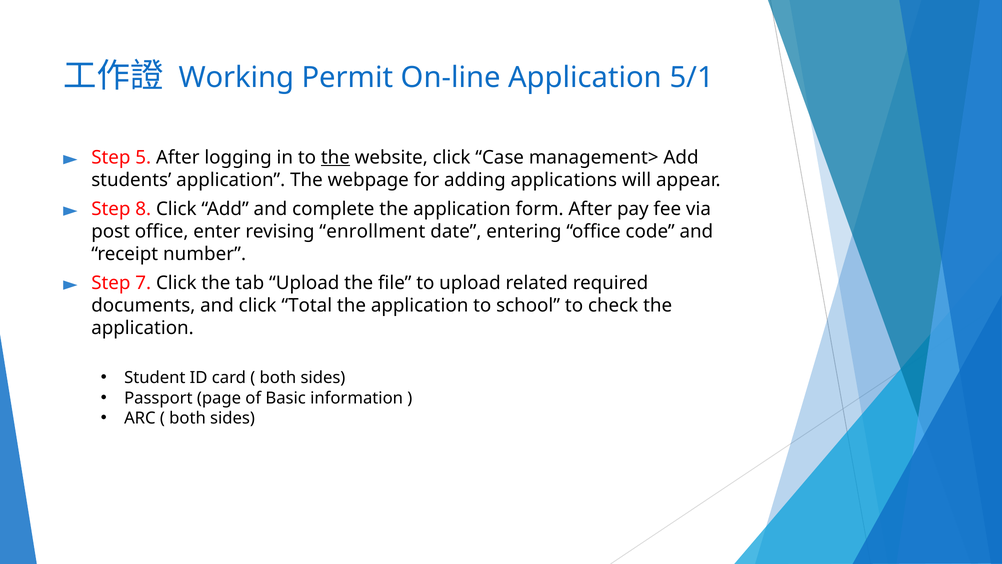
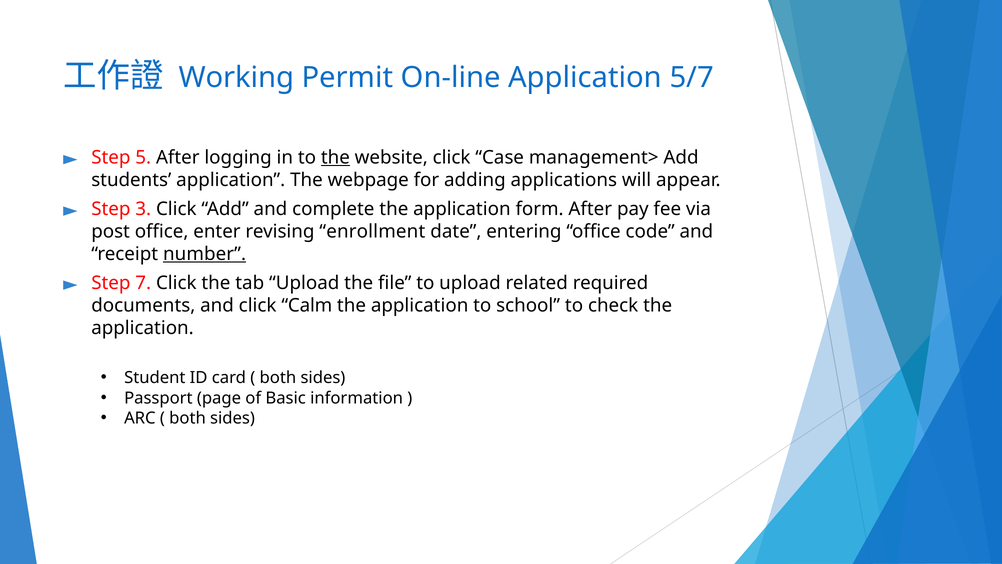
5/1: 5/1 -> 5/7 (692, 78)
8: 8 -> 3 (143, 209)
number underline: none -> present (205, 254)
Total: Total -> Calm (307, 305)
